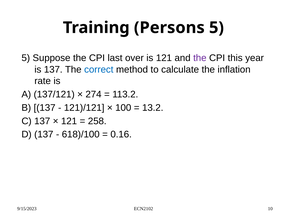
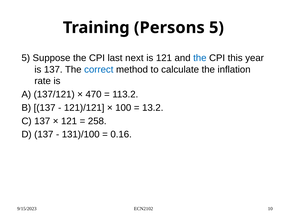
over: over -> next (134, 58)
the colour: purple -> blue (200, 58)
274: 274 -> 470 (93, 94)
618)/100: 618)/100 -> 131)/100 (81, 135)
